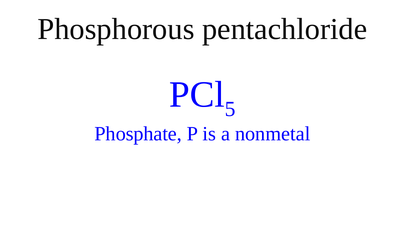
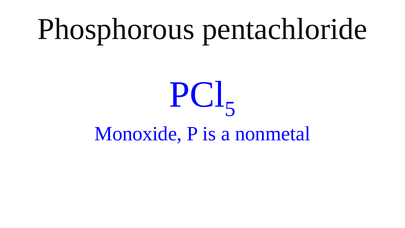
Phosphate: Phosphate -> Monoxide (138, 134)
